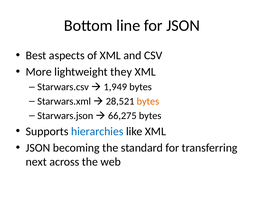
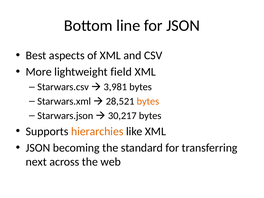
they: they -> field (121, 72)
1,949: 1,949 -> 3,981 (115, 87)
66,275: 66,275 -> 30,217 (122, 116)
hierarchies colour: blue -> orange (97, 131)
